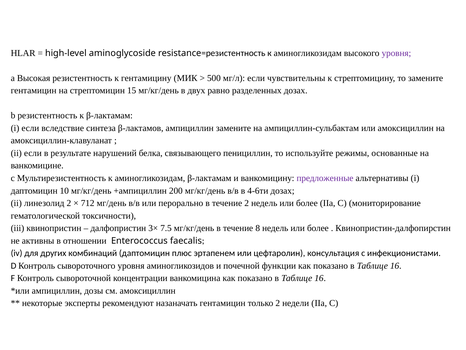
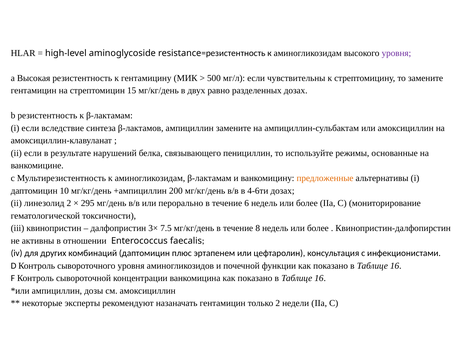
предложенные colour: purple -> orange (325, 178)
712: 712 -> 295 (88, 203)
течение 2: 2 -> 6 (247, 203)
